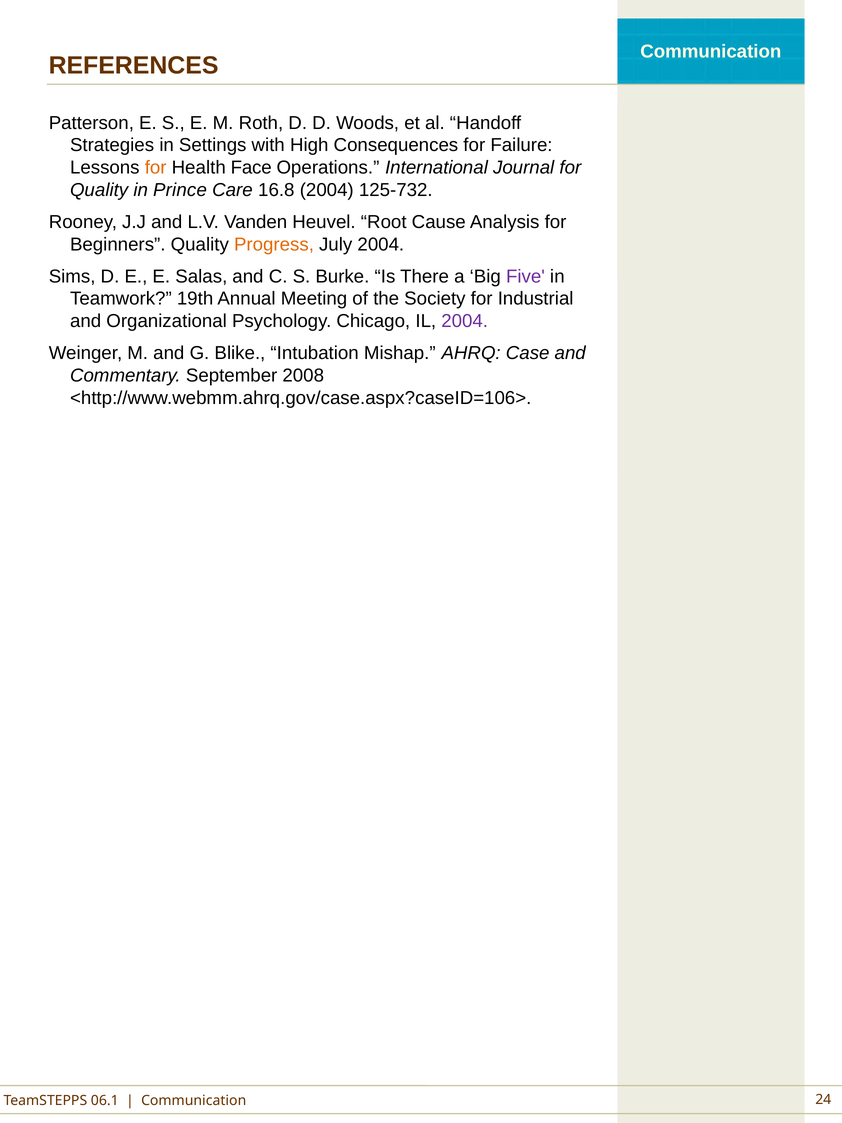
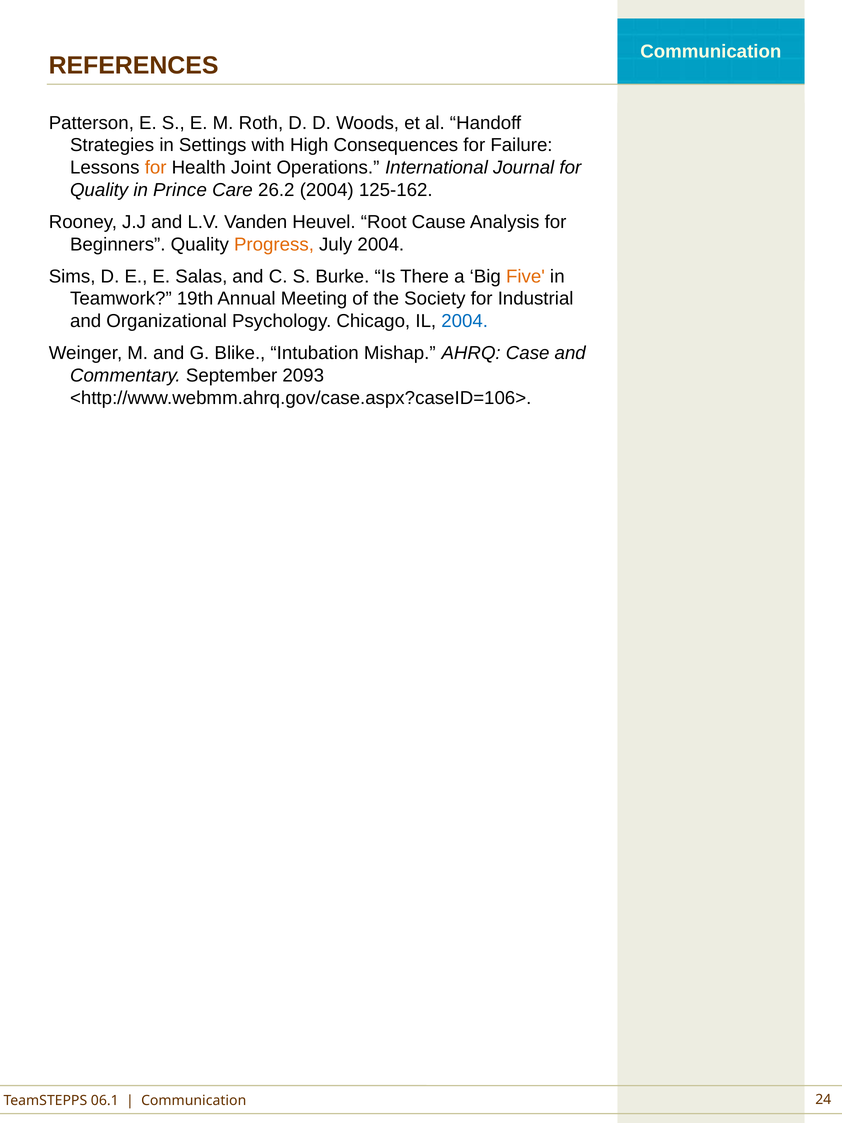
Face: Face -> Joint (251, 168)
16.8: 16.8 -> 26.2 (276, 190)
125-732: 125-732 -> 125-162 (396, 190)
Five colour: purple -> orange (525, 276)
2004 colour: purple -> blue (465, 321)
2008: 2008 -> 2093 (303, 375)
